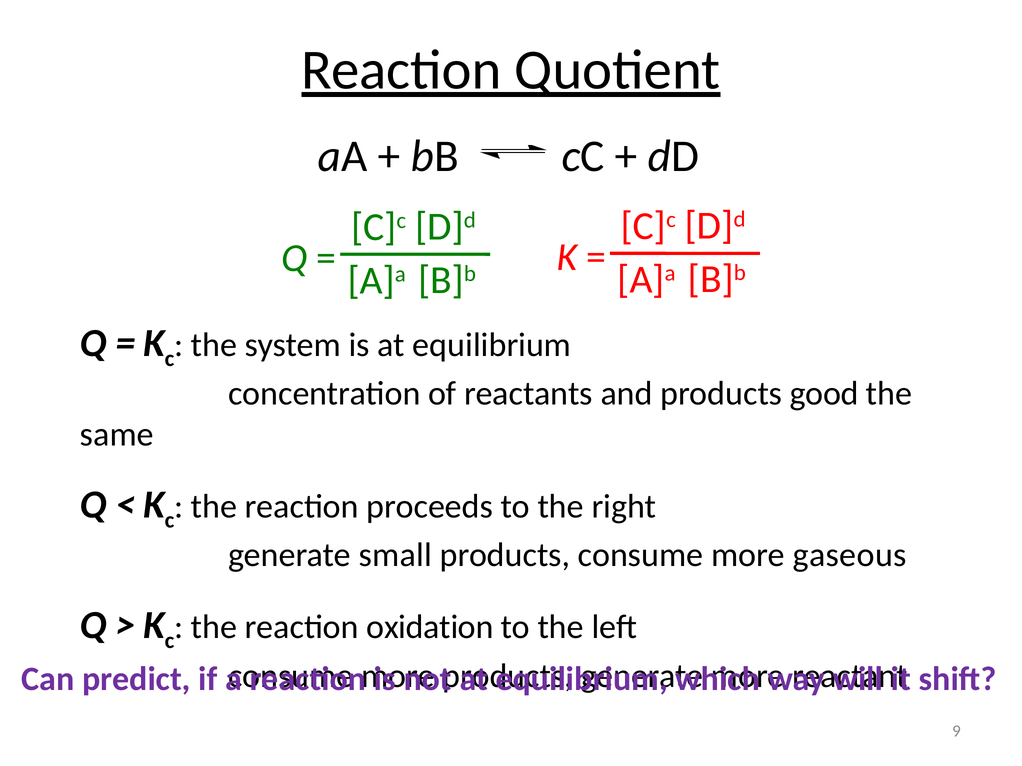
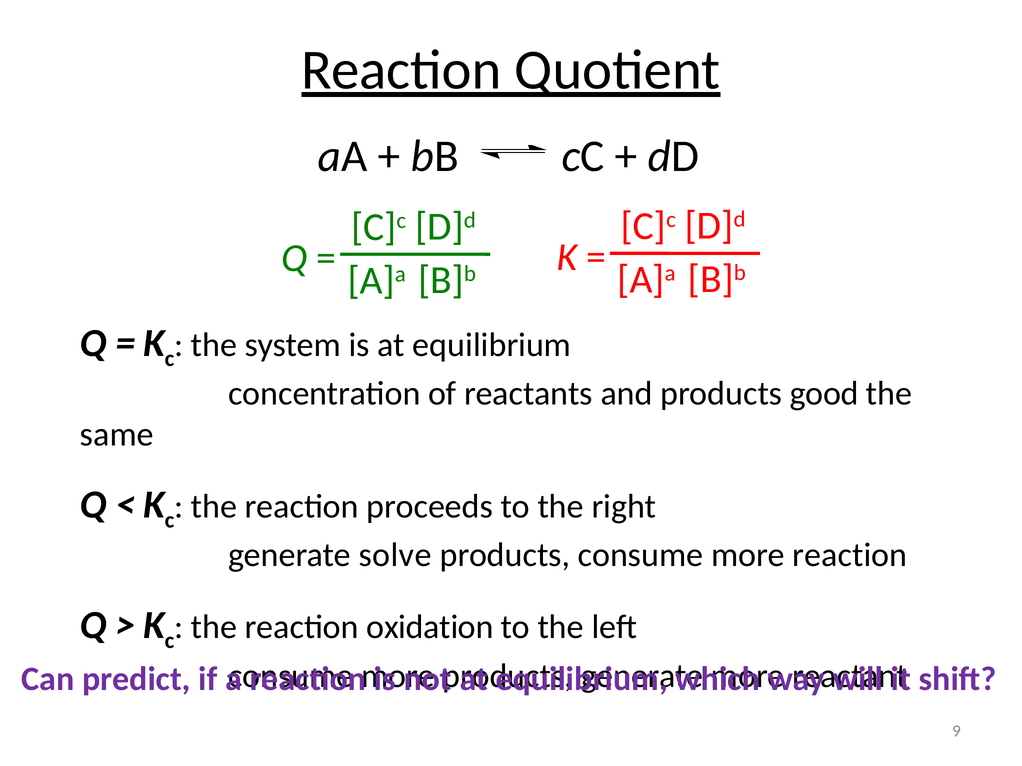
small: small -> solve (395, 556)
more gaseous: gaseous -> reaction (850, 556)
